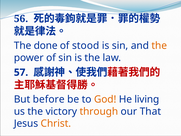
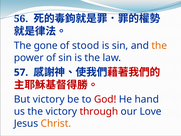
done: done -> gone (46, 46)
But before: before -> victory (49, 99)
God colour: orange -> red (105, 99)
living: living -> hand (147, 99)
through colour: orange -> red (99, 111)
That: That -> Love (151, 111)
